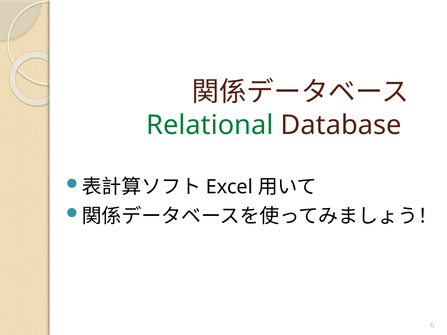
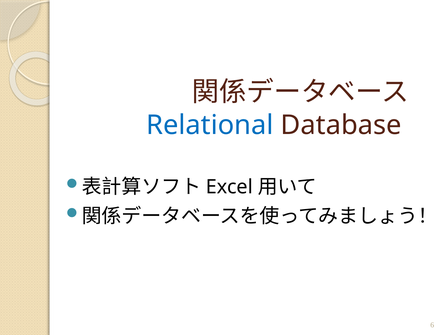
Relational colour: green -> blue (210, 125)
